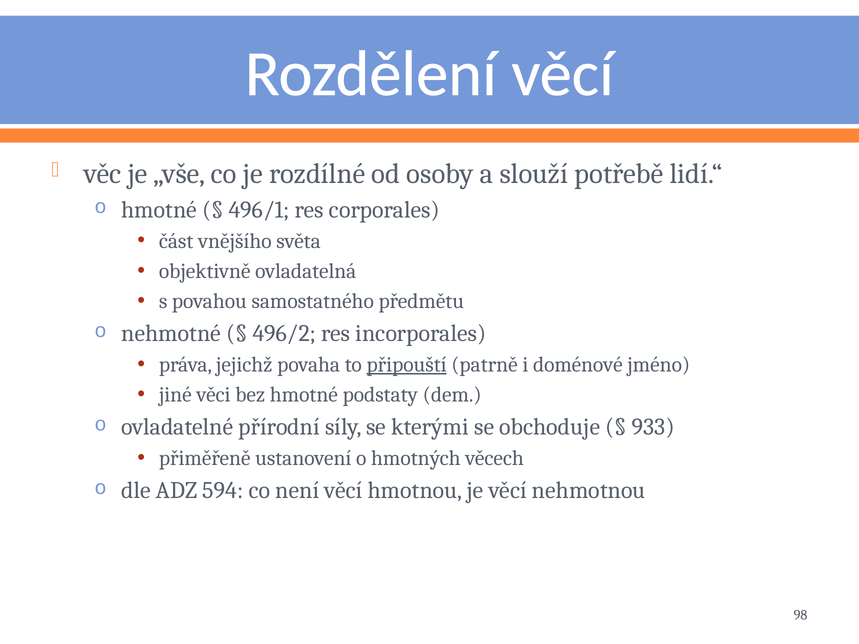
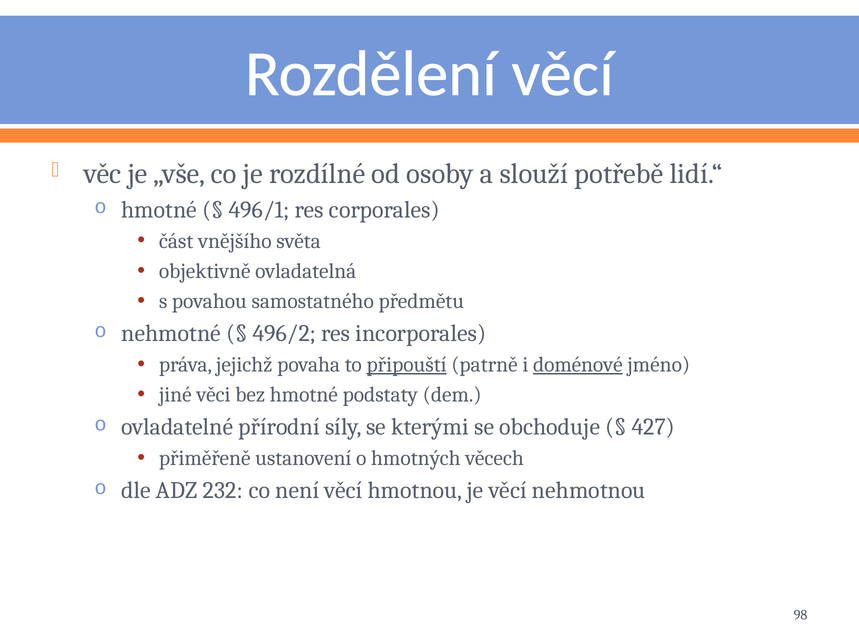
doménové underline: none -> present (578, 365)
933: 933 -> 427 (653, 427)
594: 594 -> 232 (223, 491)
